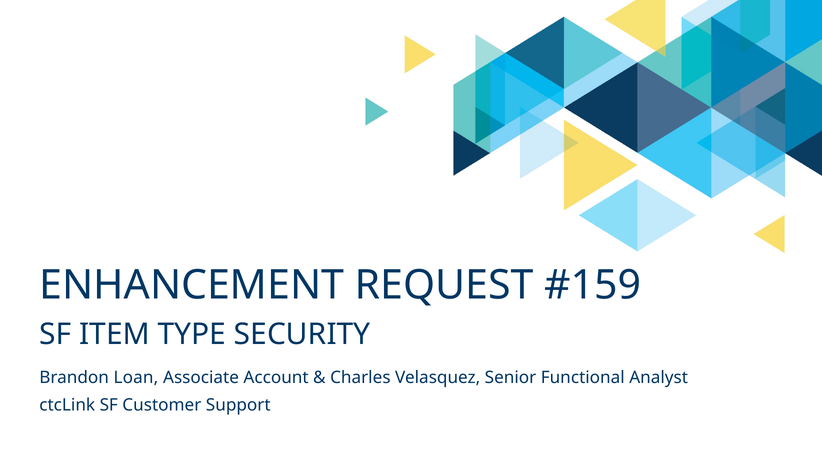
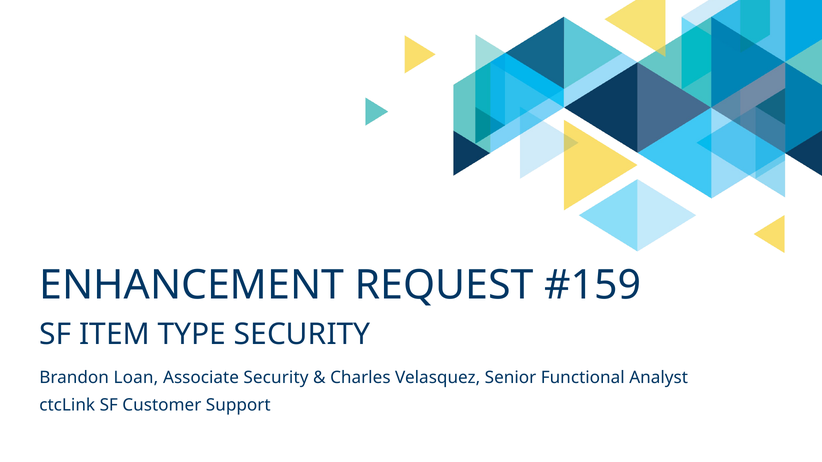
Associate Account: Account -> Security (276, 378)
